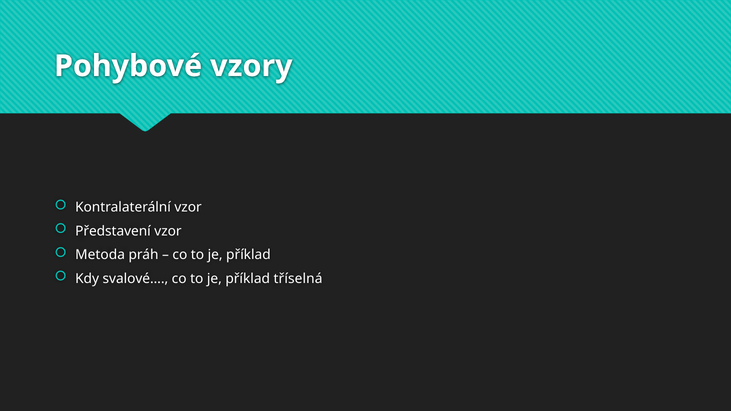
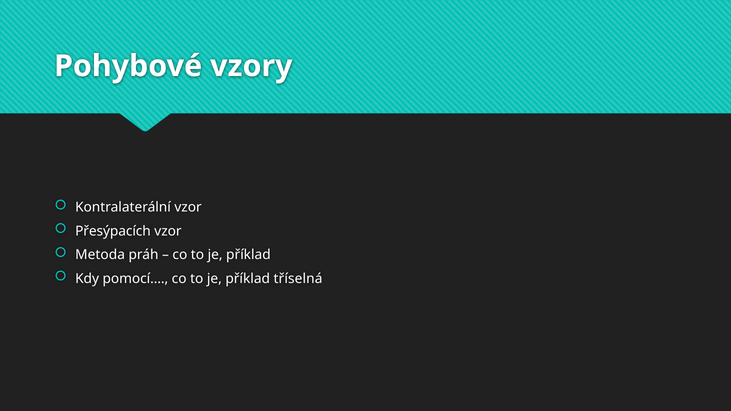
Představení: Představení -> Přesýpacích (113, 231)
svalové…: svalové… -> pomocí… (135, 279)
